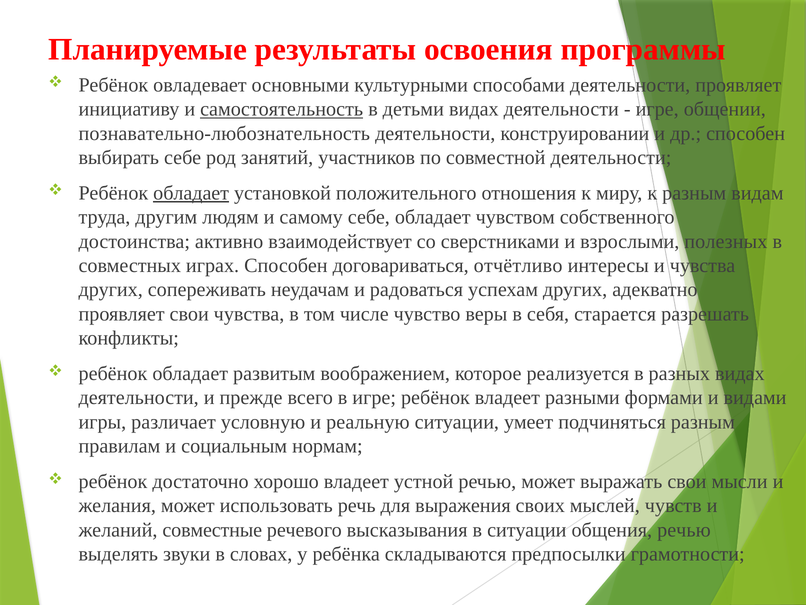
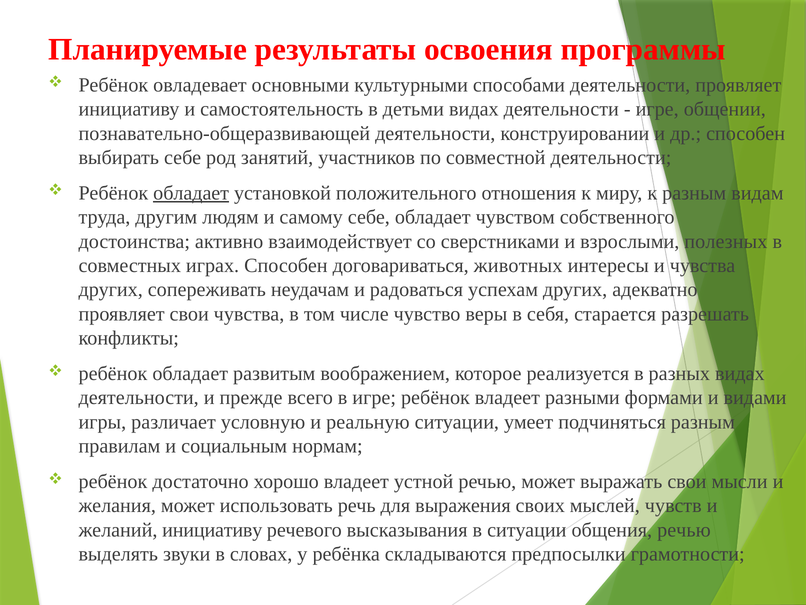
самостоятельность underline: present -> none (282, 109)
познавательно-любознательность: познавательно-любознательность -> познавательно-общеразвивающей (224, 133)
отчётливо: отчётливо -> животных (518, 265)
желаний совместные: совместные -> инициативу (212, 530)
